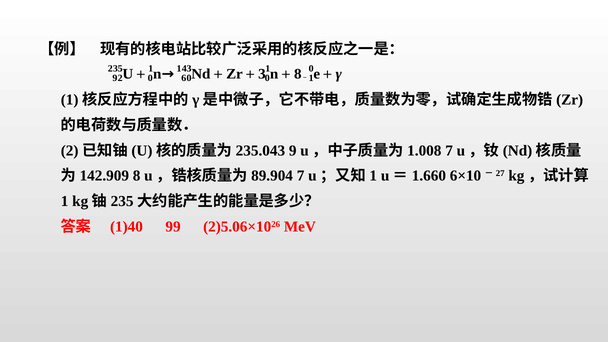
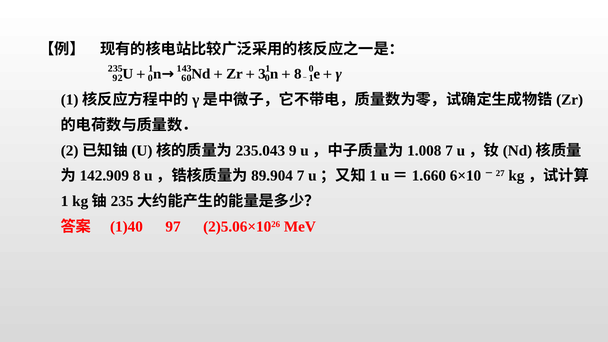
99: 99 -> 97 (173, 227)
